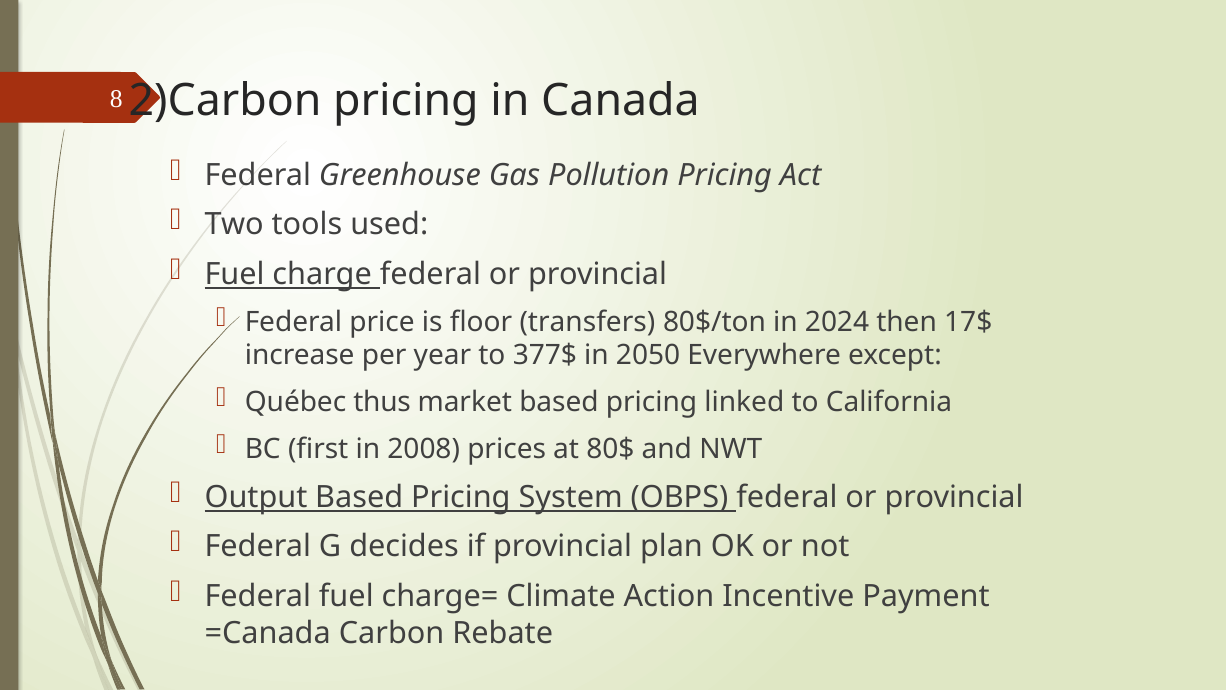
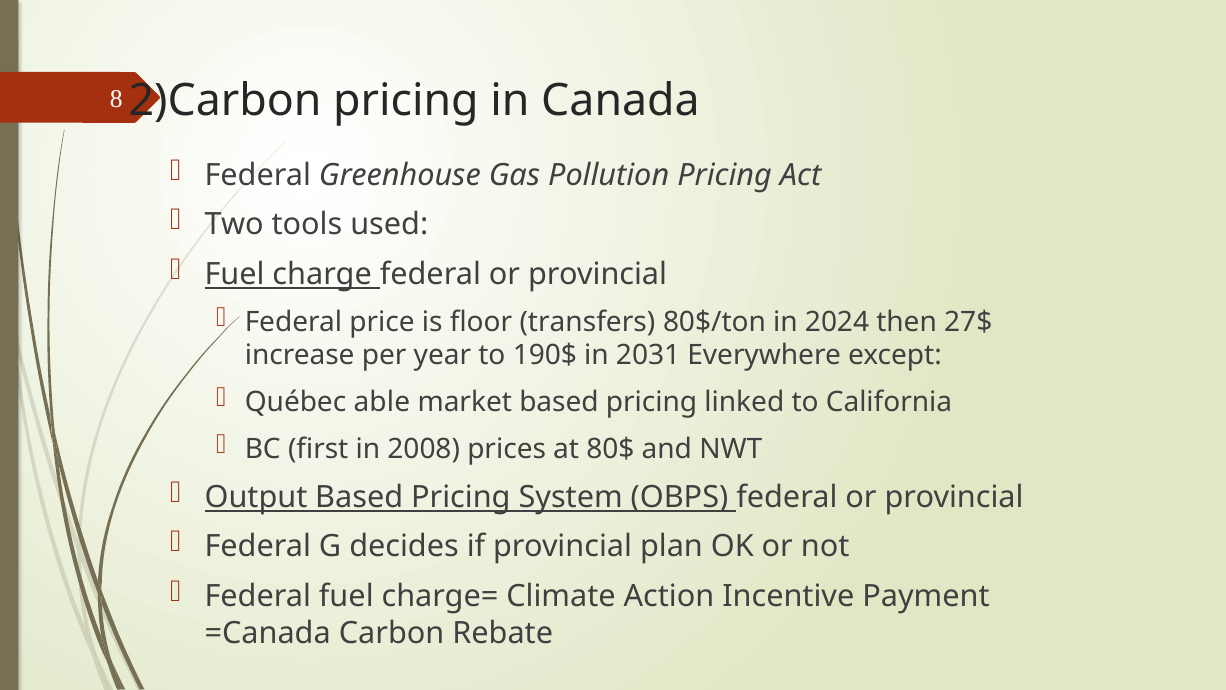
17$: 17$ -> 27$ (968, 322)
377$: 377$ -> 190$ (545, 356)
2050: 2050 -> 2031 (648, 356)
thus: thus -> able (382, 402)
